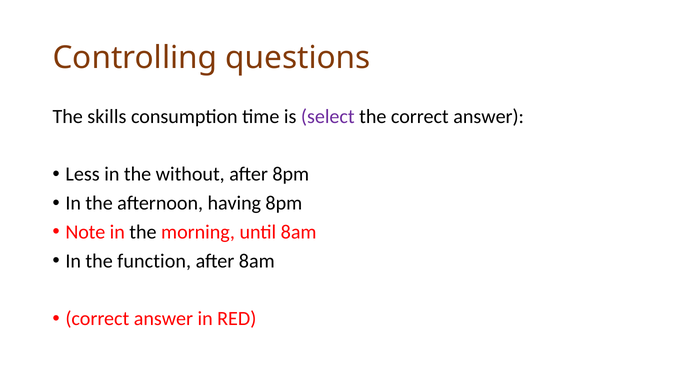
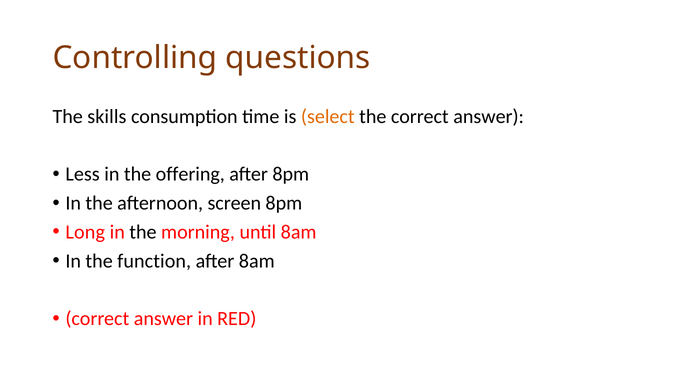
select colour: purple -> orange (328, 116)
without: without -> offering (190, 174)
having: having -> screen (234, 203)
Note: Note -> Long (85, 232)
